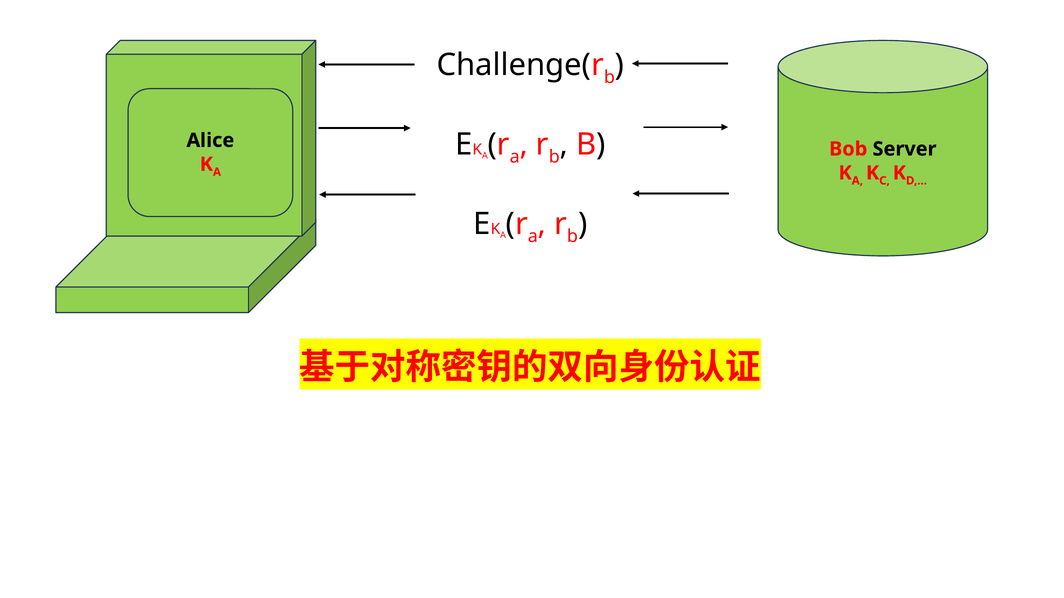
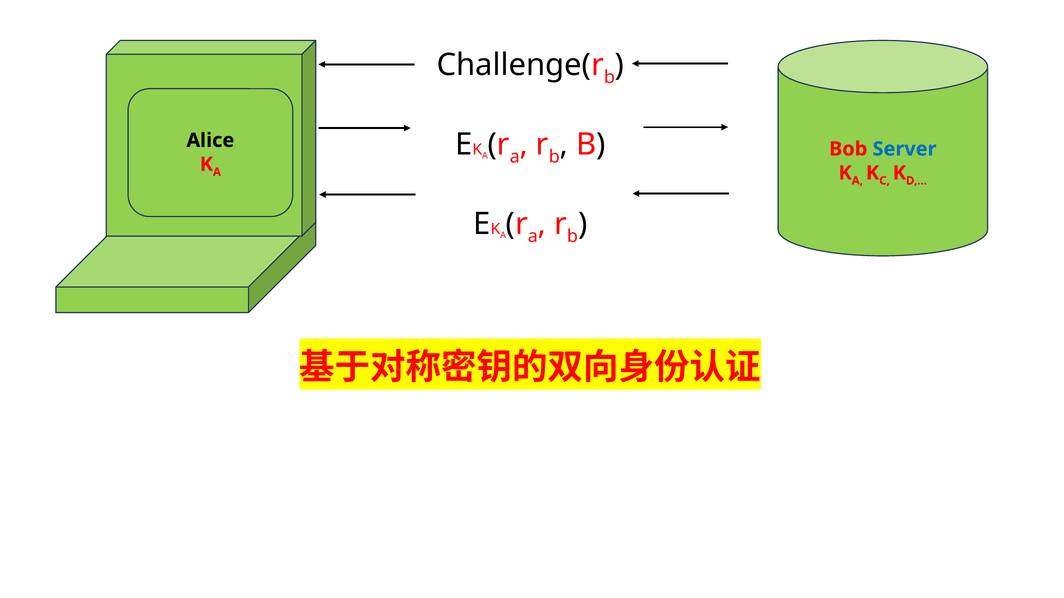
Server colour: black -> blue (905, 149)
